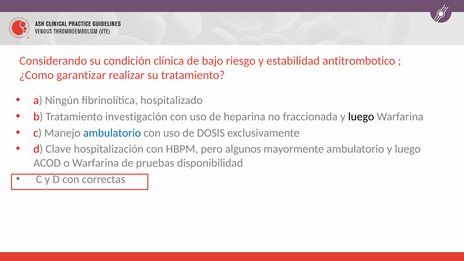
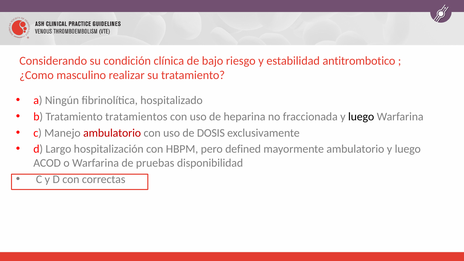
garantizar: garantizar -> masculino (81, 75)
investigación: investigación -> tratamientos (136, 117)
ambulatorio colour: blue -> red (112, 133)
Clave: Clave -> Largo (58, 149)
algunos: algunos -> defined (243, 149)
